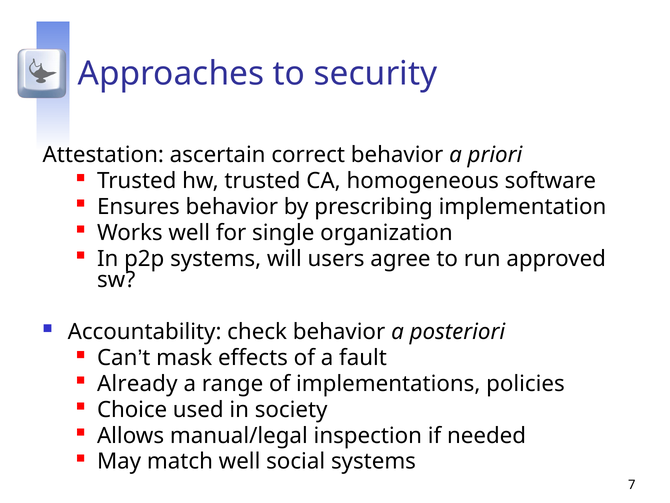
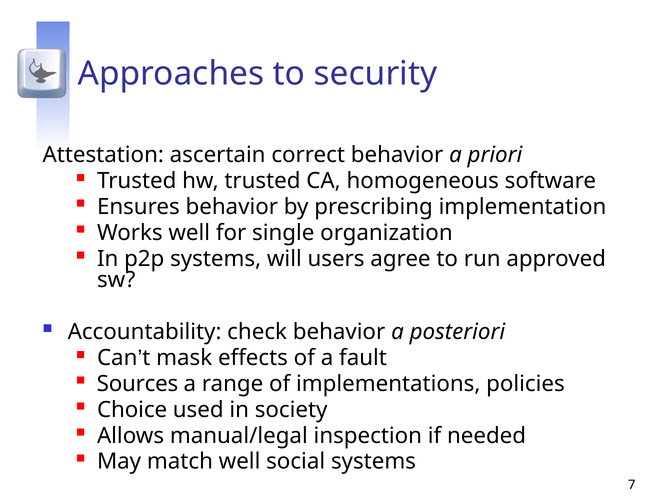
Already: Already -> Sources (137, 383)
